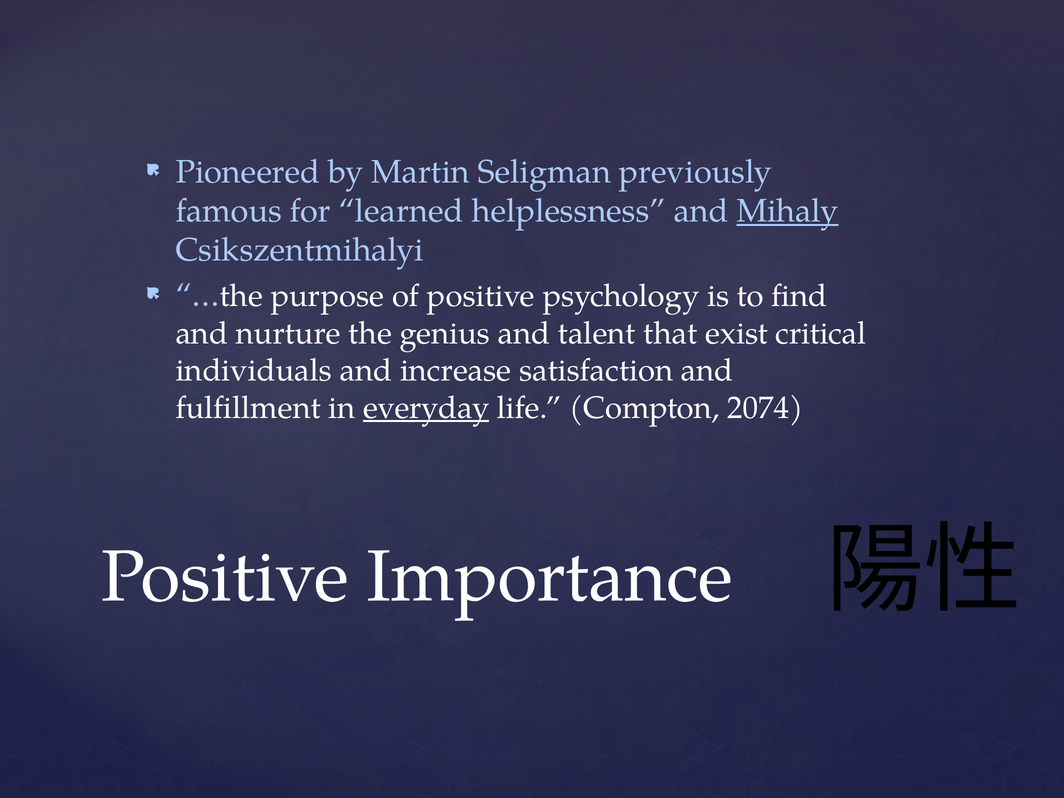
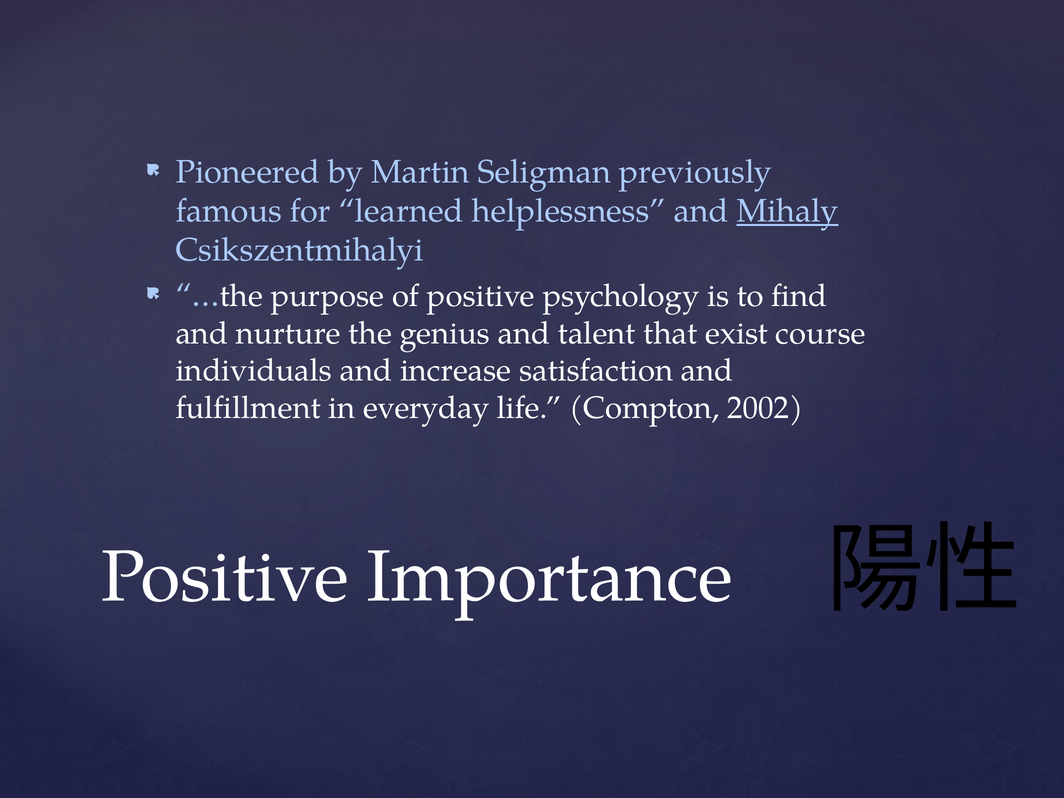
critical: critical -> course (821, 333)
everyday underline: present -> none (426, 408)
2074: 2074 -> 2002 (765, 408)
